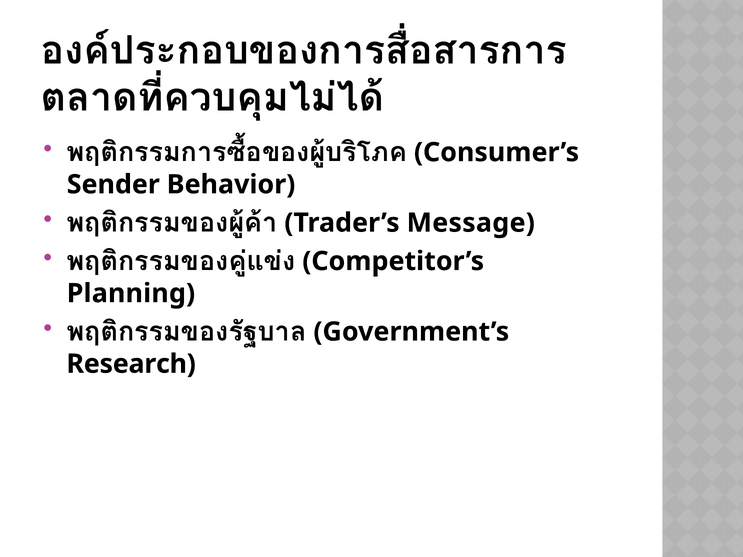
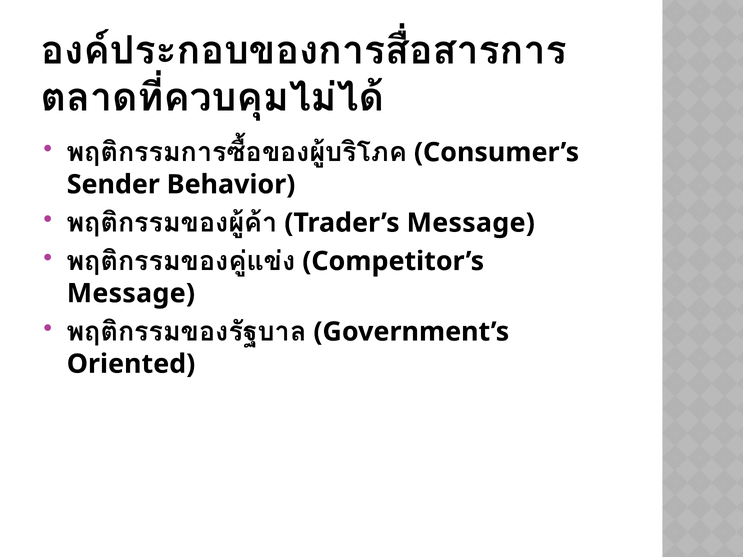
Planning: Planning -> Message (131, 294)
Research: Research -> Oriented (131, 364)
